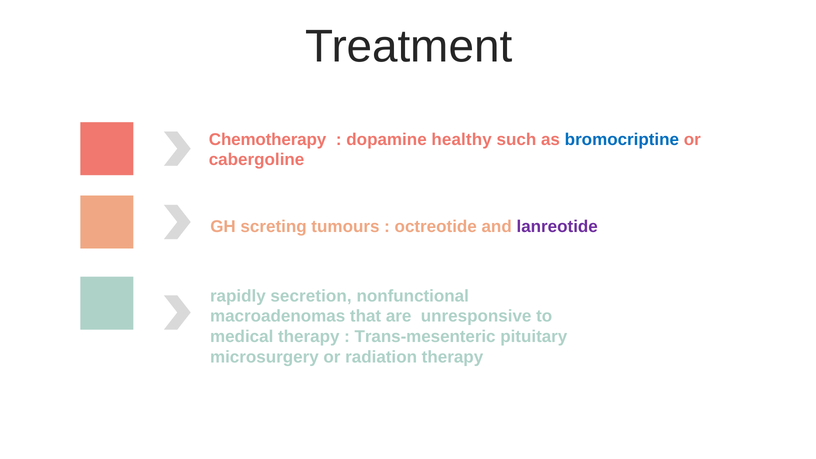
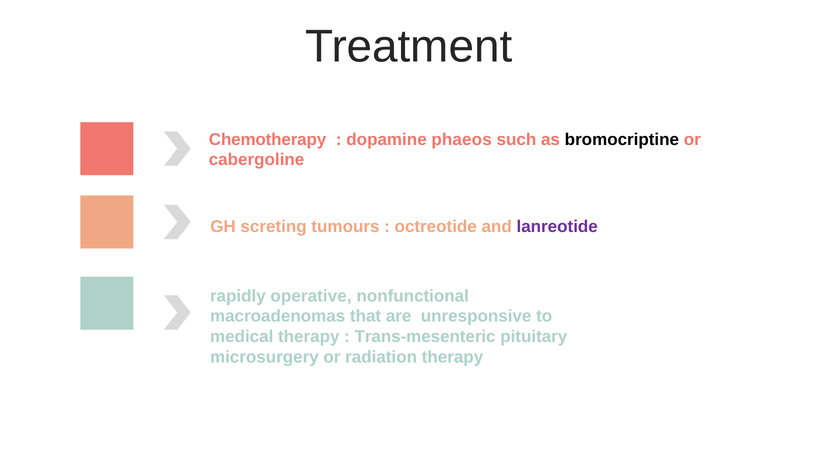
healthy: healthy -> phaeos (462, 139)
bromocriptine colour: blue -> black (622, 139)
secretion: secretion -> operative (311, 296)
